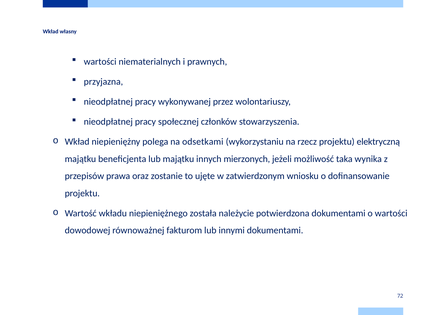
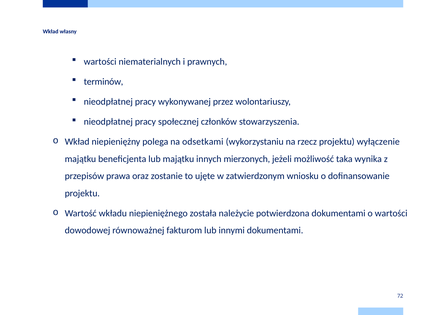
przyjazna: przyjazna -> terminów (104, 82)
elektryczną: elektryczną -> wyłączenie (378, 142)
